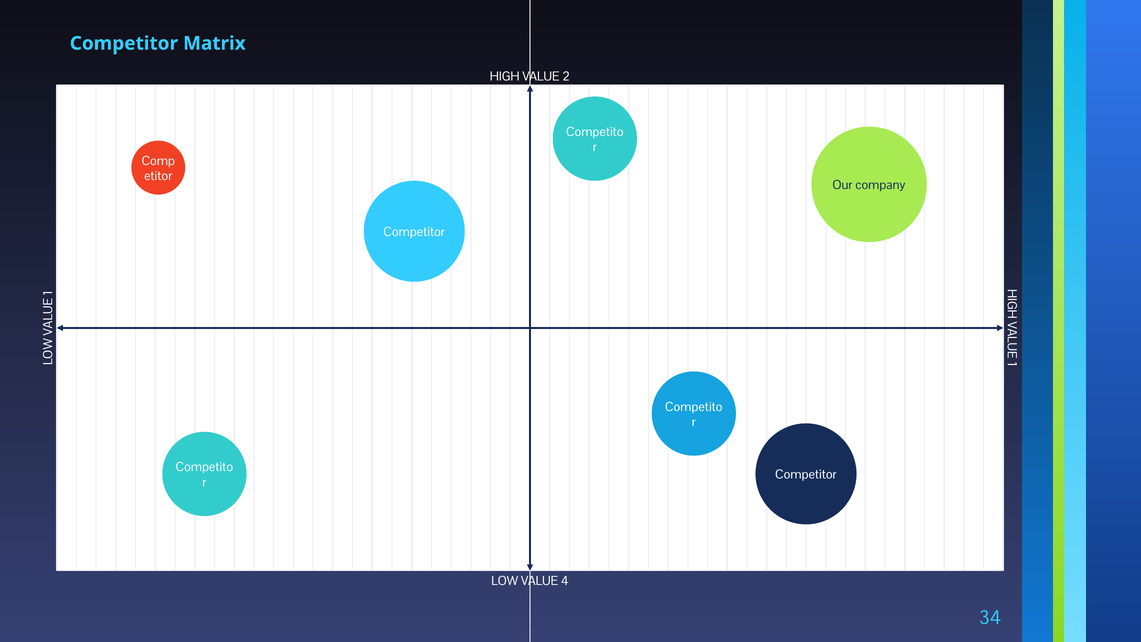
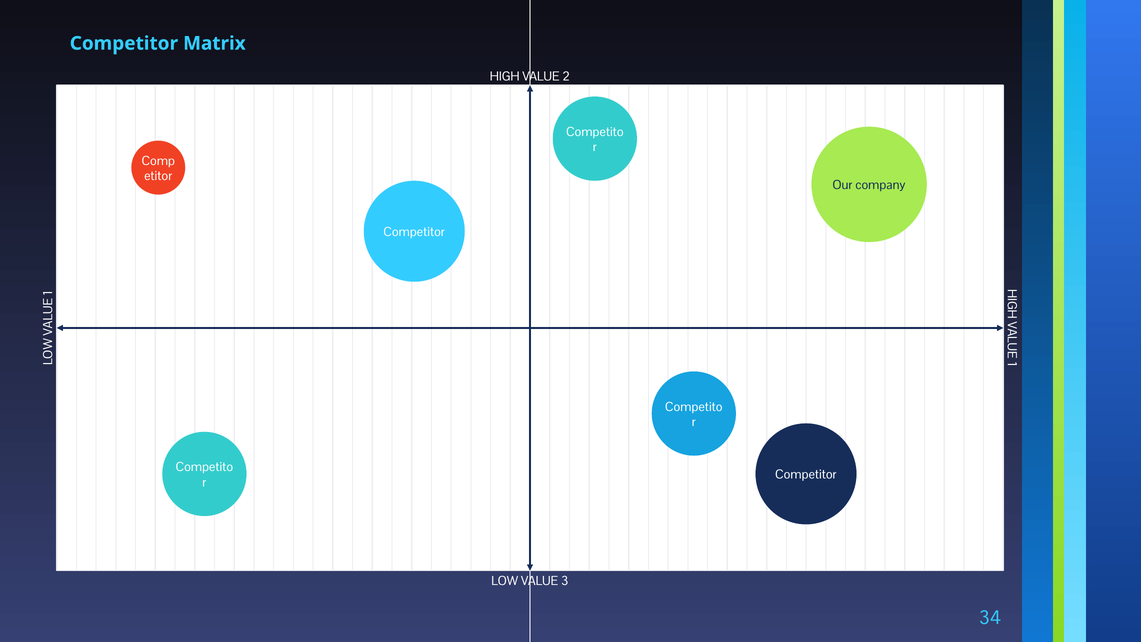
4: 4 -> 3 (565, 581)
